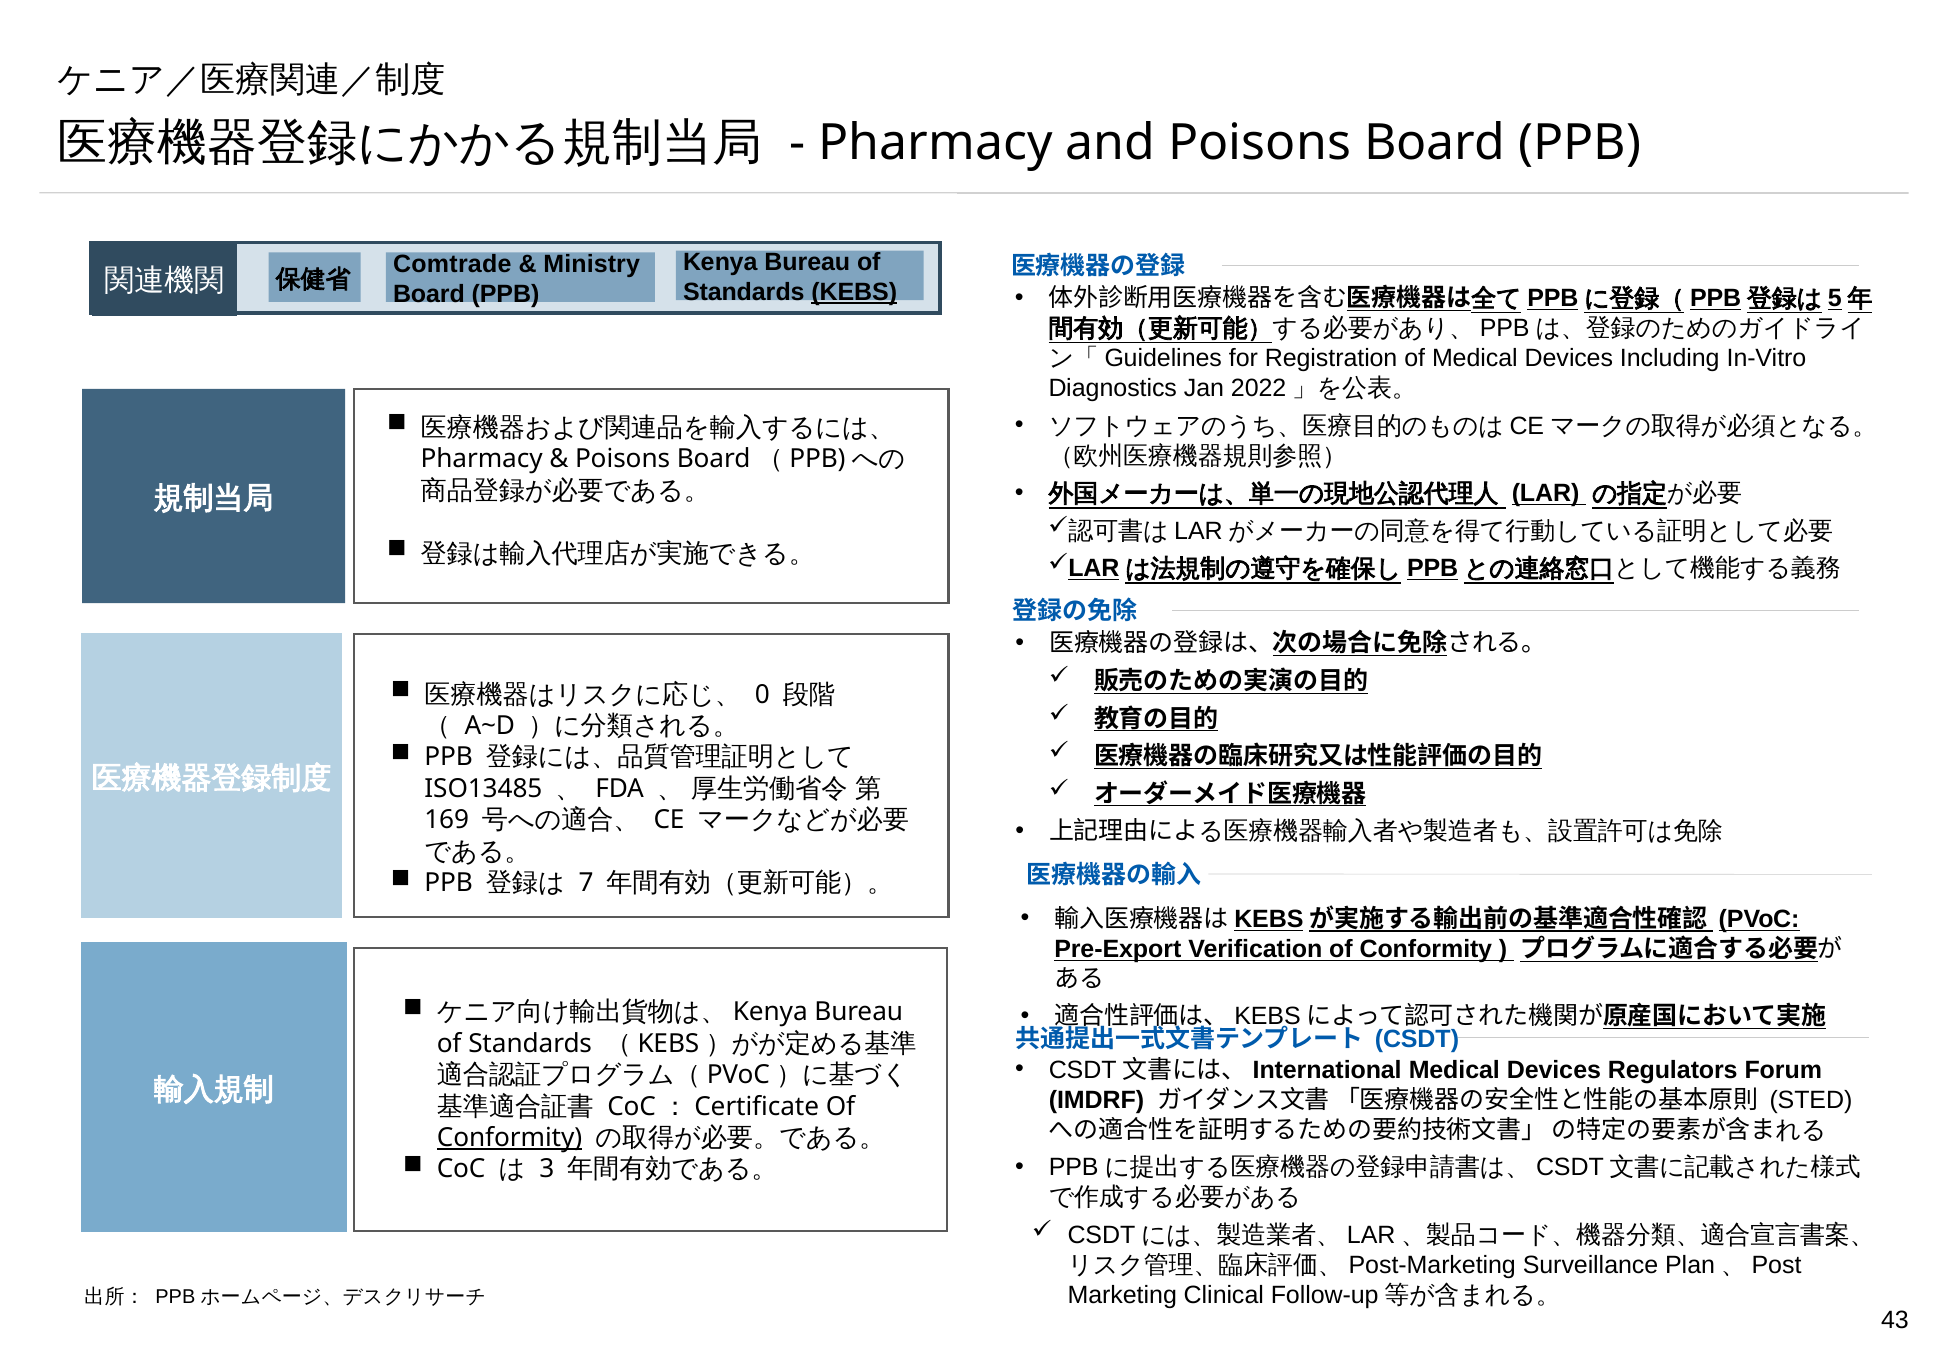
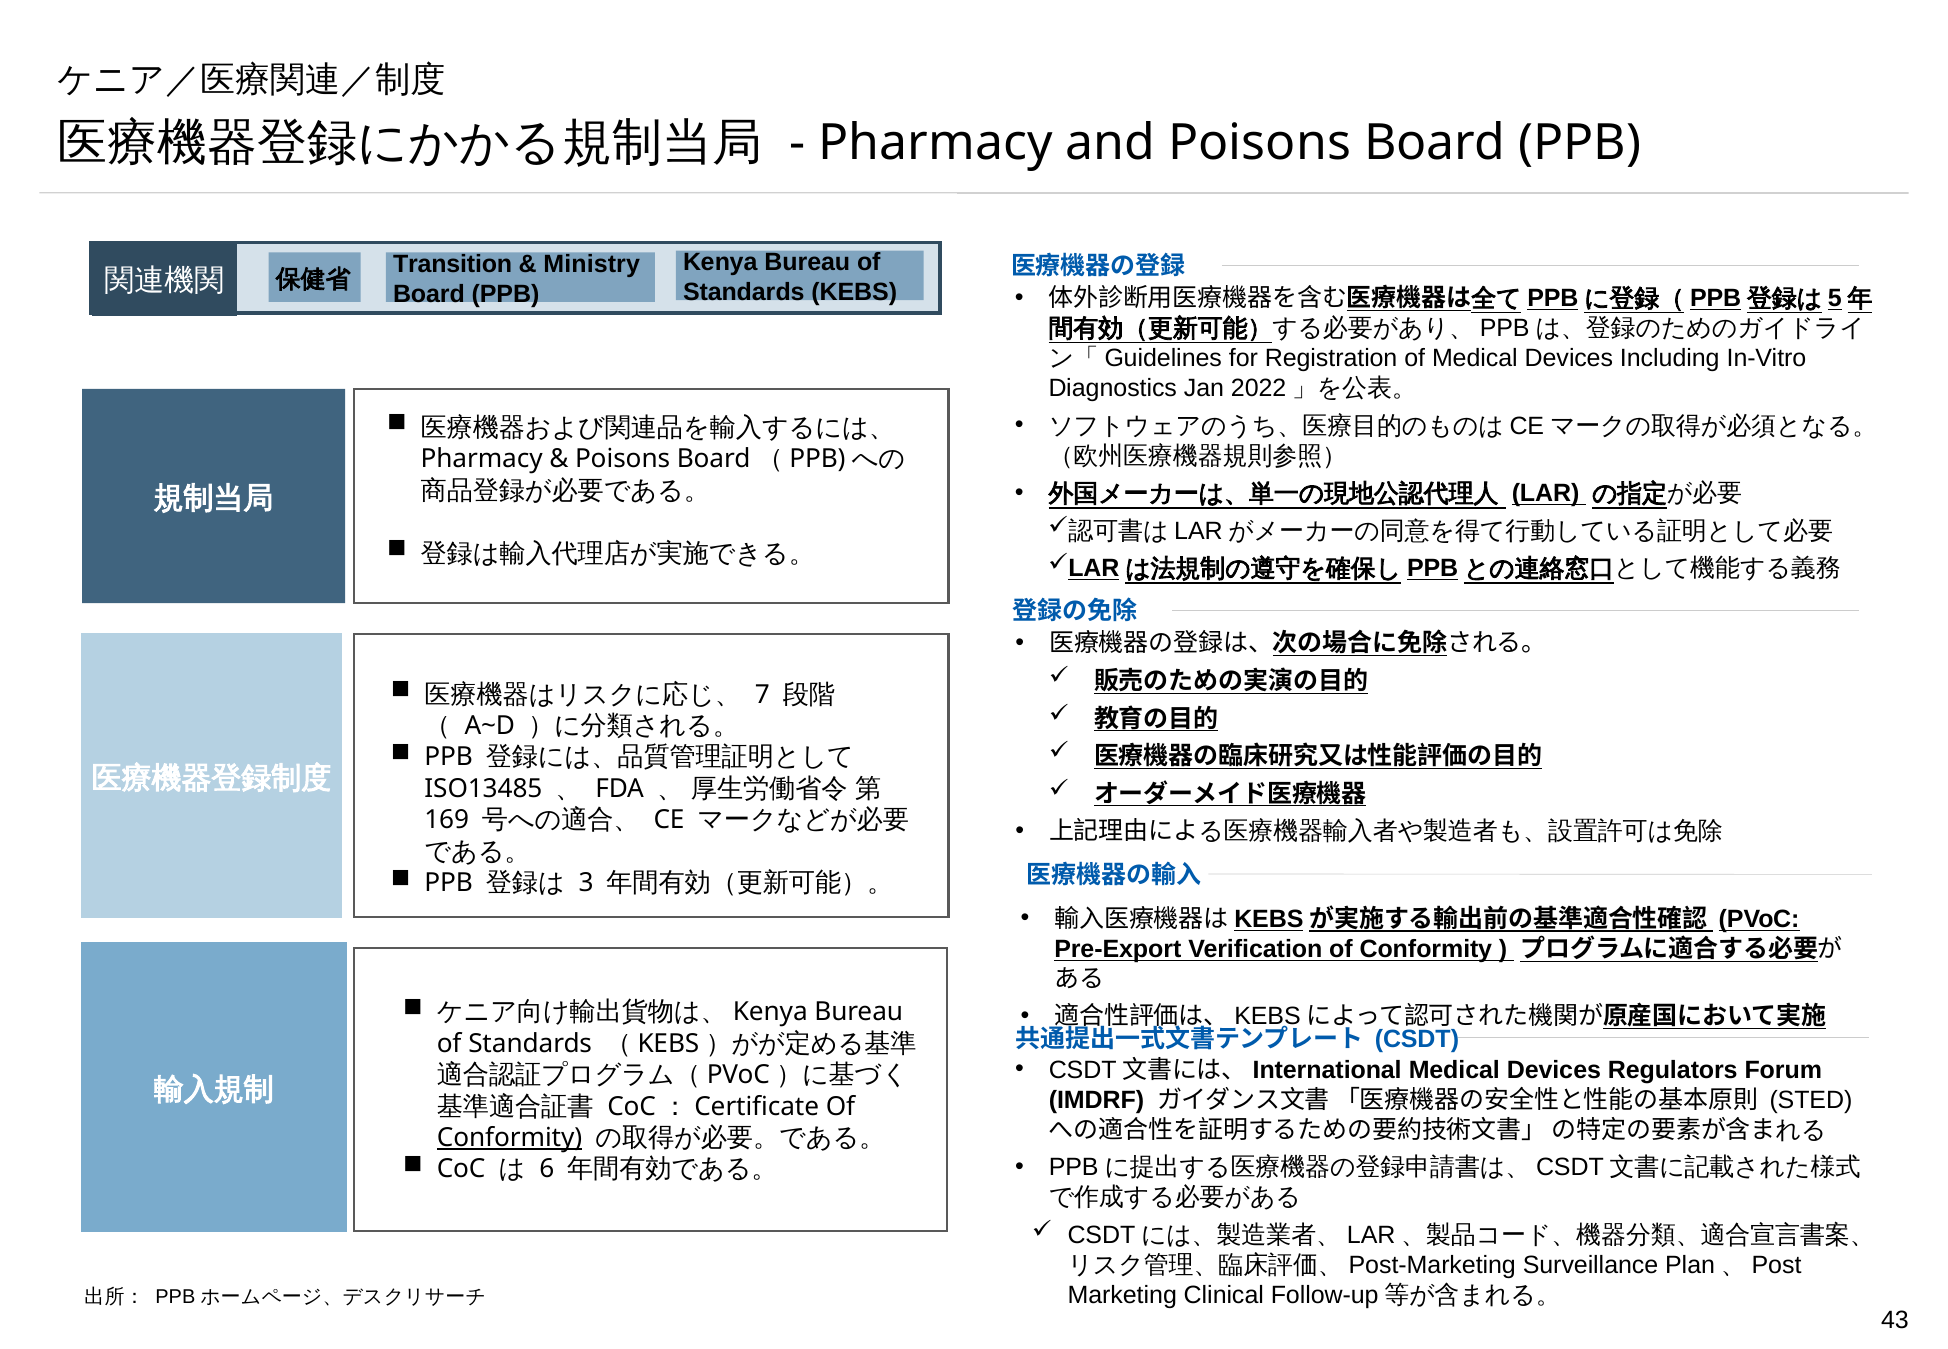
Comtrade: Comtrade -> Transition (453, 264)
KEBS underline: present -> none (854, 292)
0: 0 -> 7 (762, 694)
7: 7 -> 3 (586, 883)
3: 3 -> 6 (547, 1169)
